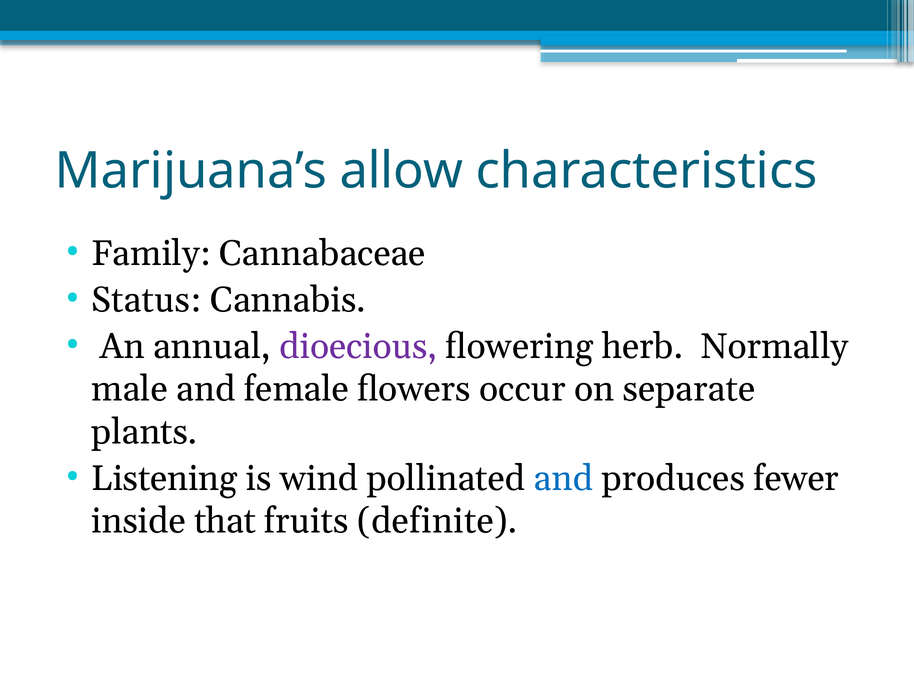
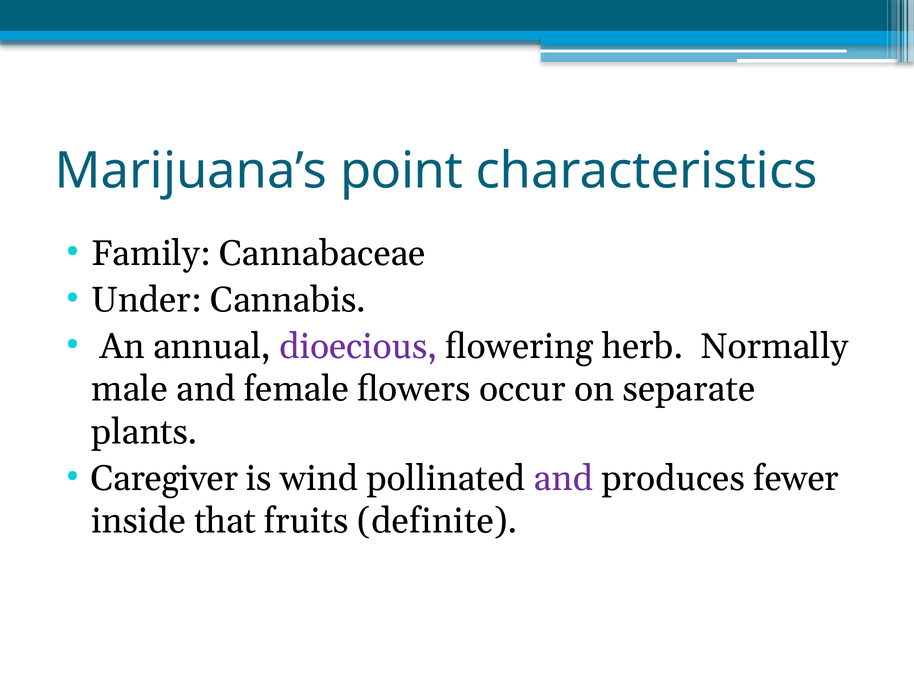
allow: allow -> point (401, 171)
Status: Status -> Under (147, 300)
Listening: Listening -> Caregiver (164, 478)
and colour: blue -> purple (563, 478)
